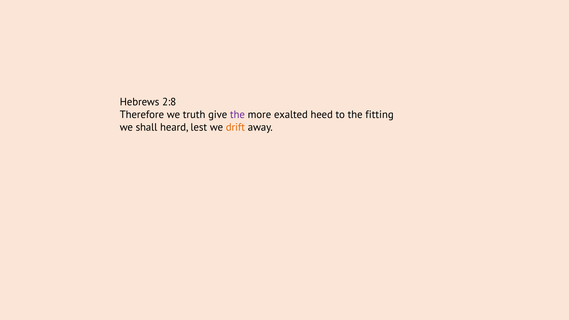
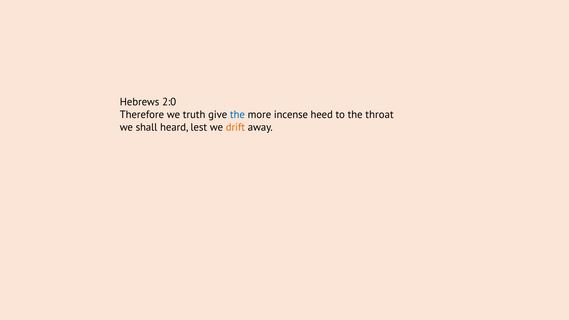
2:8: 2:8 -> 2:0 (169, 102)
the colour: purple -> blue (237, 115)
exalted: exalted -> incense (291, 115)
fitting: fitting -> throat (380, 115)
